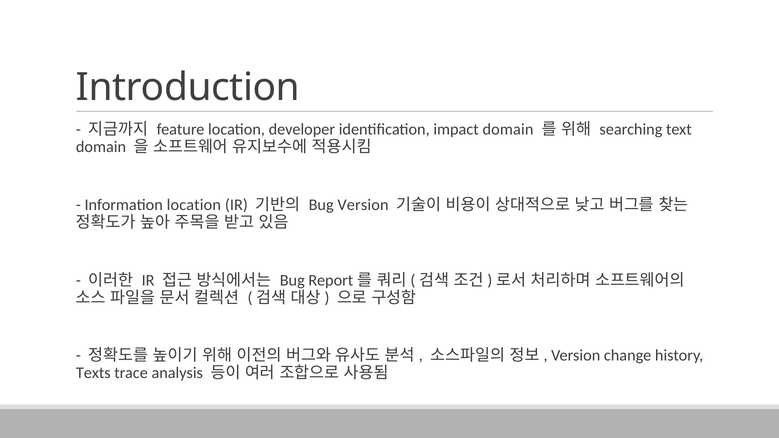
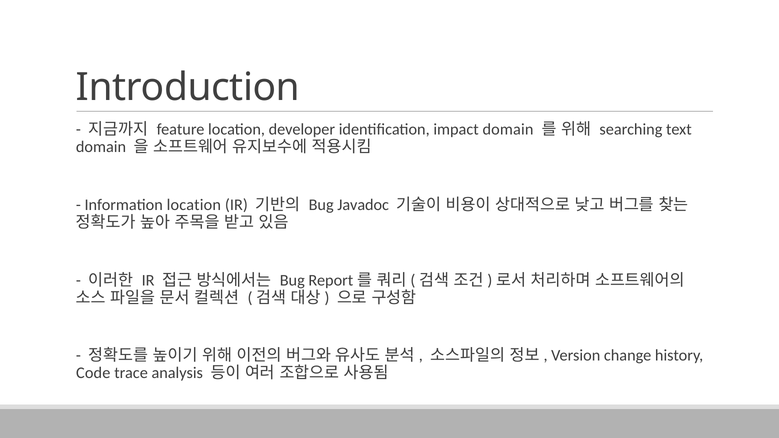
Bug Version: Version -> Javadoc (363, 205)
Texts: Texts -> Code (93, 373)
